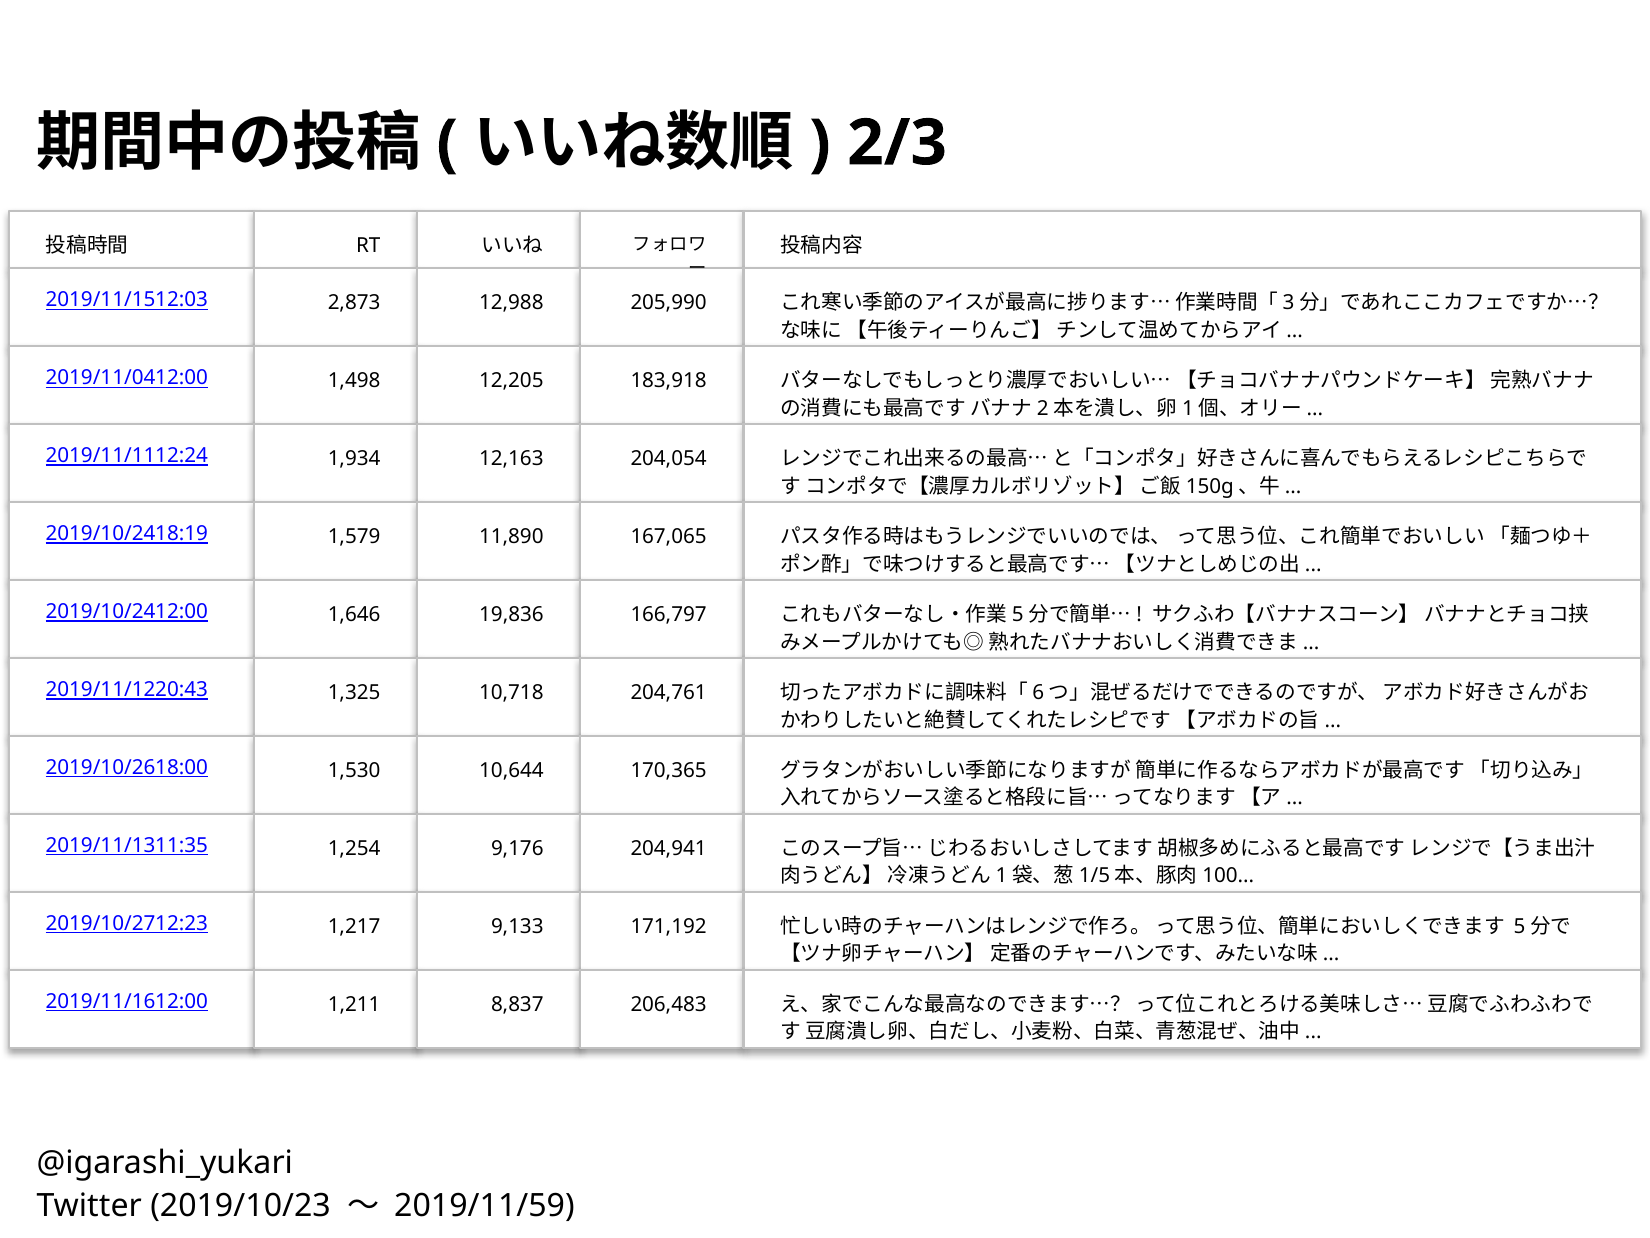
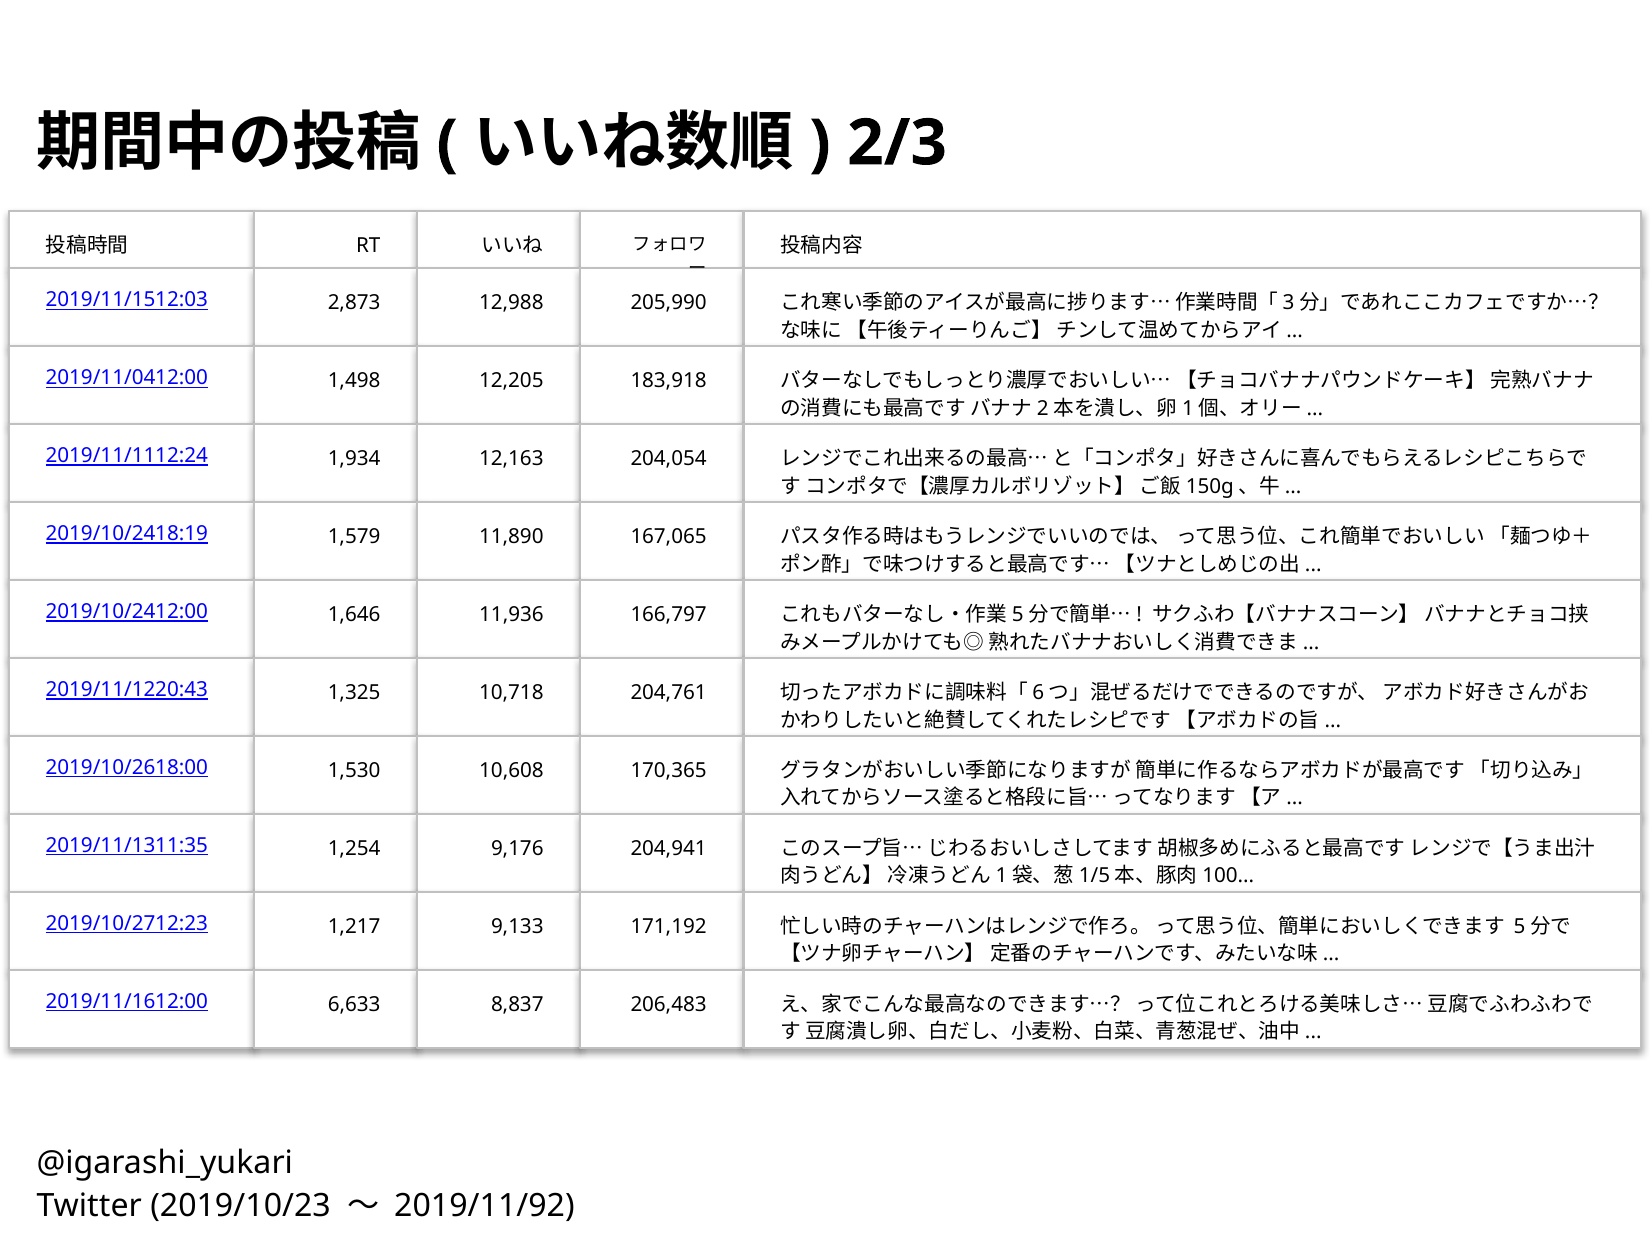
19,836: 19,836 -> 11,936 (511, 615)
10,644: 10,644 -> 10,608 (511, 770)
1,211: 1,211 -> 6,633 (354, 1004)
2019/11/59: 2019/11/59 -> 2019/11/92 (484, 1205)
